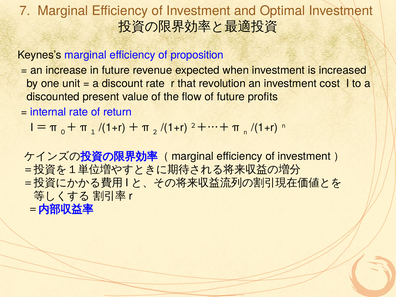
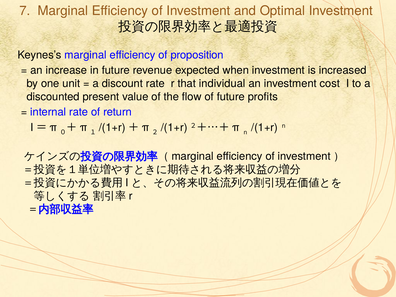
revolution: revolution -> individual (222, 84)
